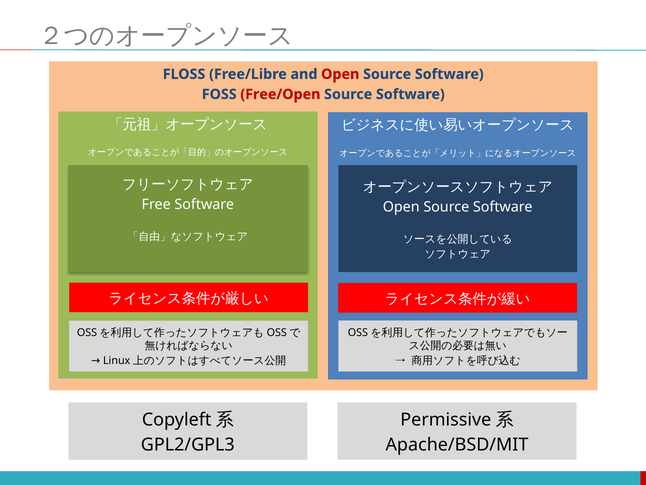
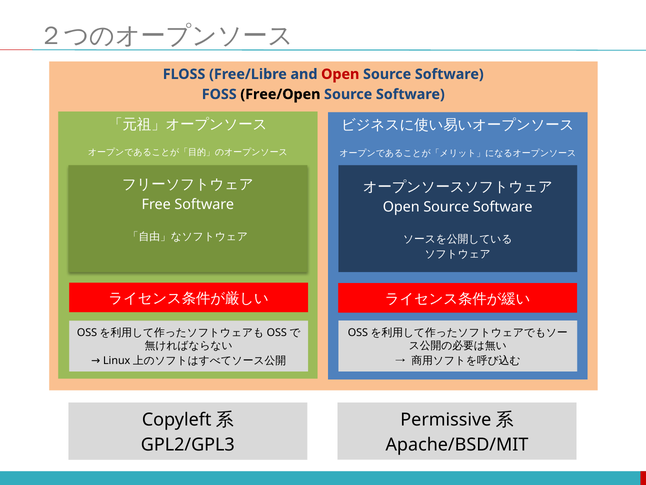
Free/Open colour: red -> black (280, 94)
